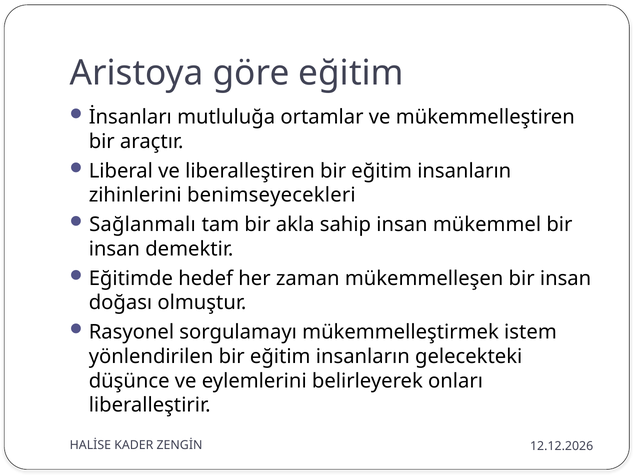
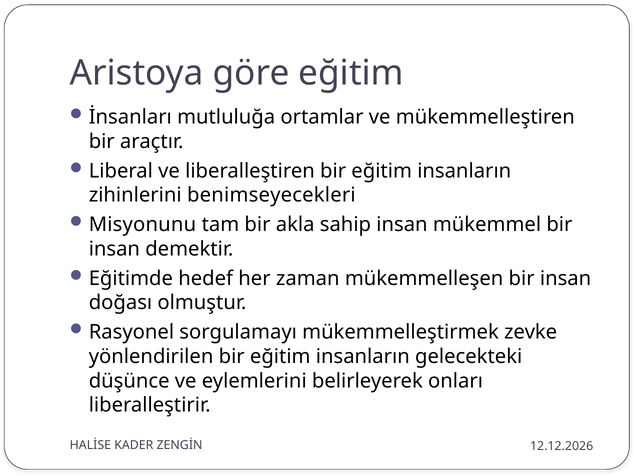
Sağlanmalı: Sağlanmalı -> Misyonunu (142, 225)
istem: istem -> zevke (531, 332)
